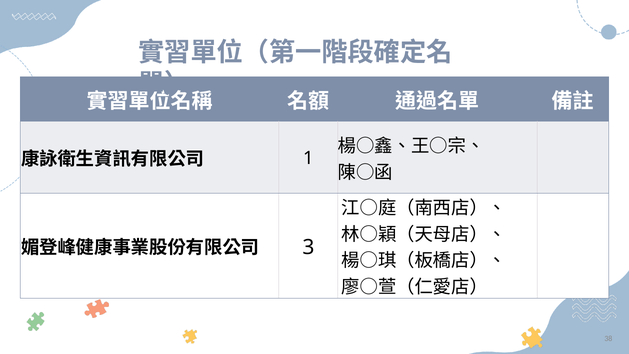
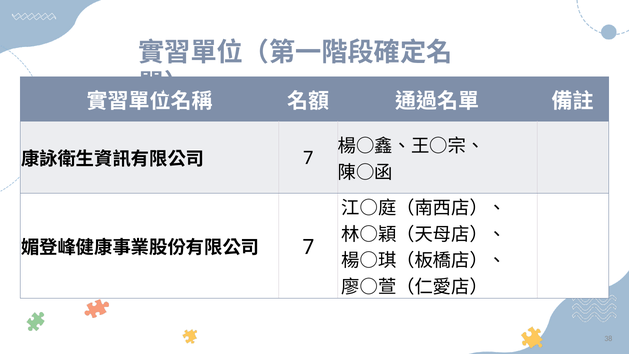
1: 1 -> 7 (308, 158)
3: 3 -> 7 (308, 247)
